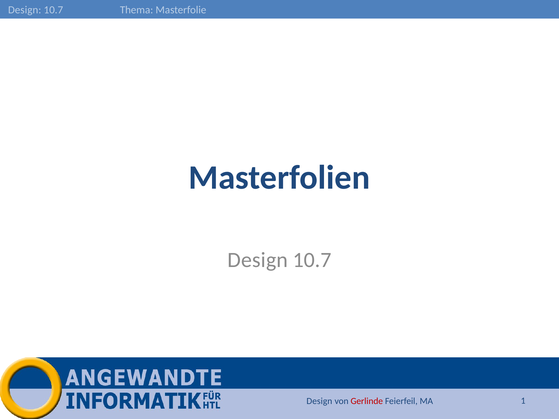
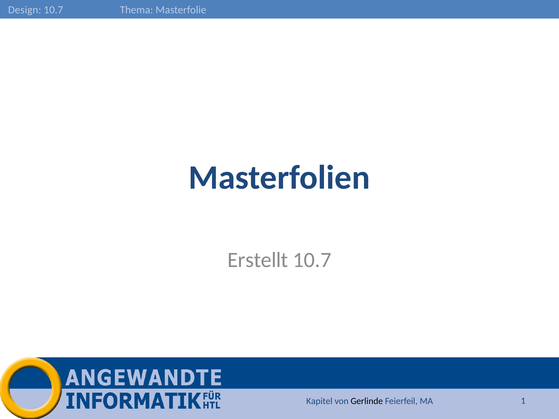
Design: Design -> Erstellt (258, 260)
Design: Design -> Kapitel (319, 401)
Gerlinde colour: red -> black (367, 401)
